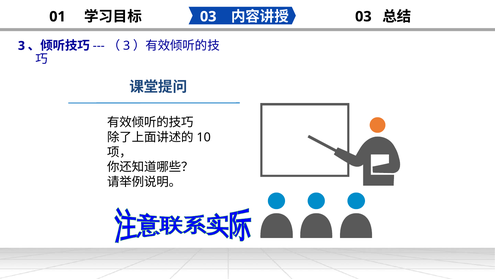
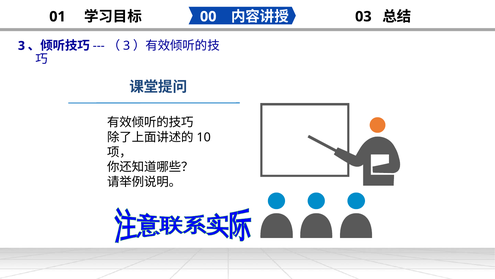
03: 03 -> 00 (208, 17)
